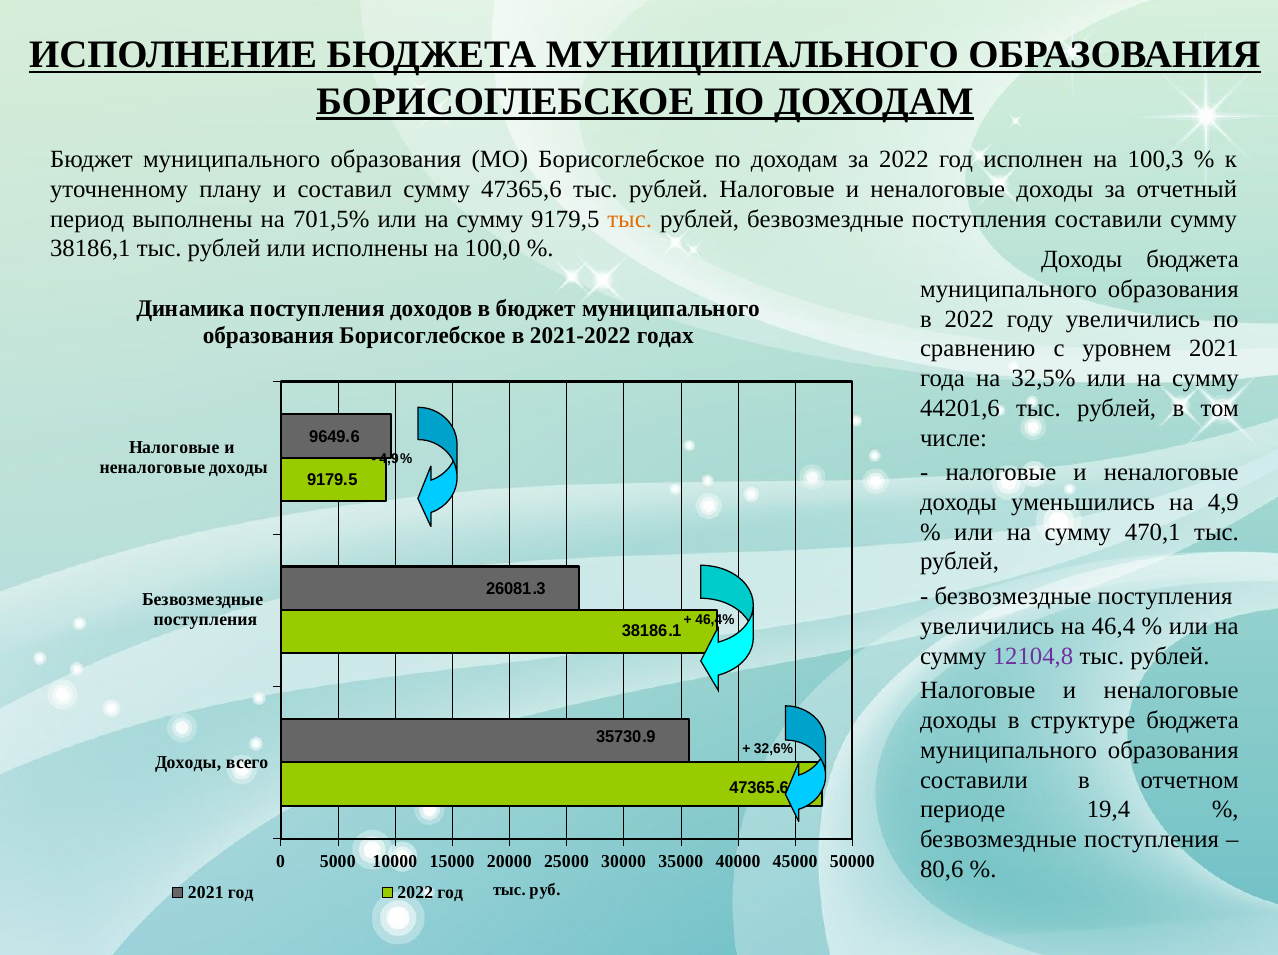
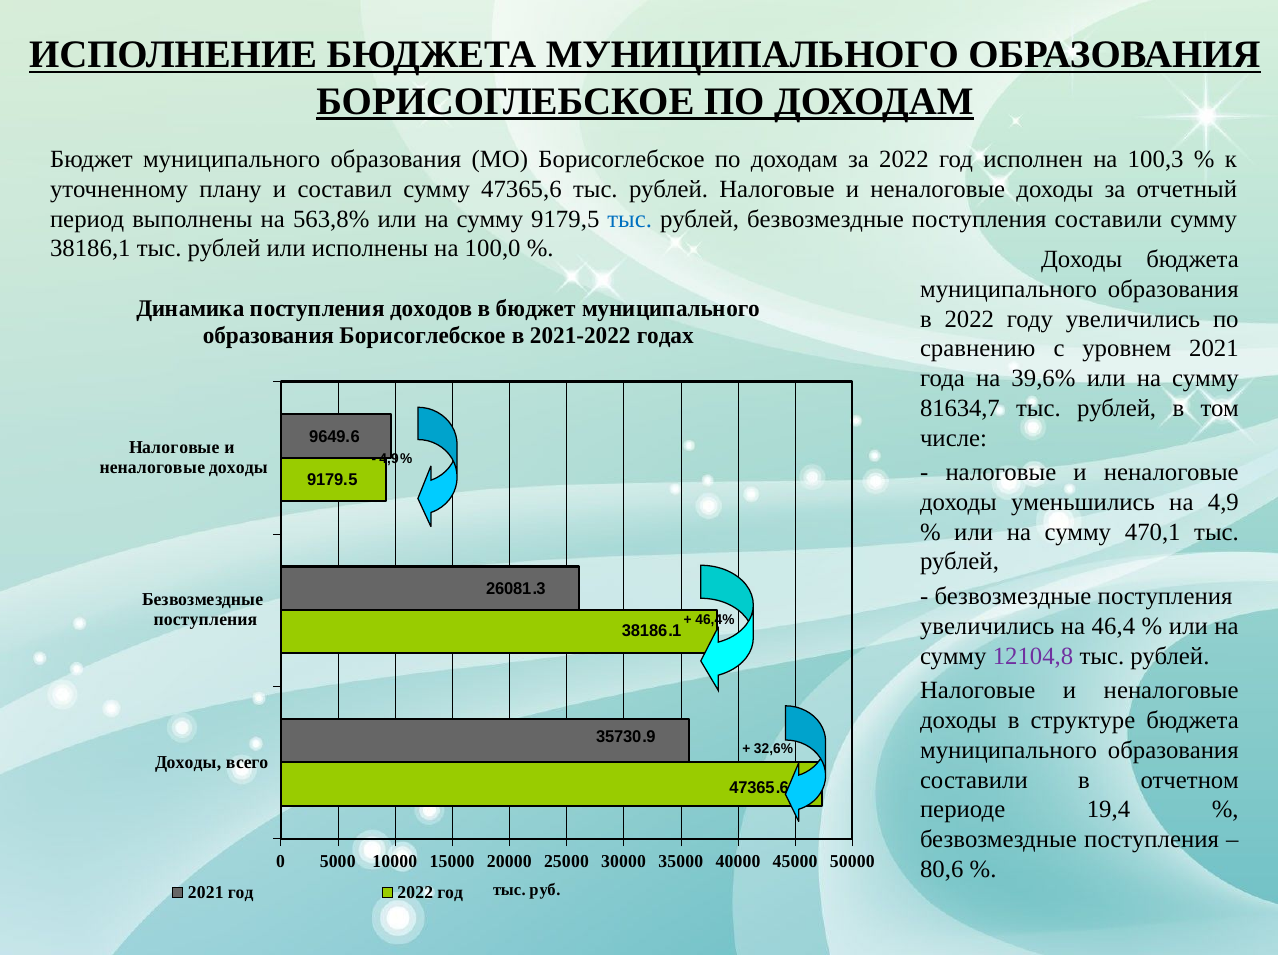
701,5%: 701,5% -> 563,8% (331, 219)
тыс colour: orange -> blue (630, 219)
32,5%: 32,5% -> 39,6% (1043, 378)
44201,6: 44201,6 -> 81634,7 (960, 408)
